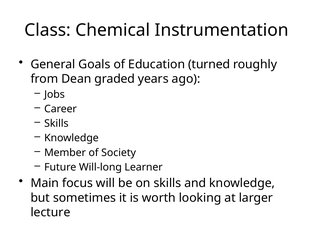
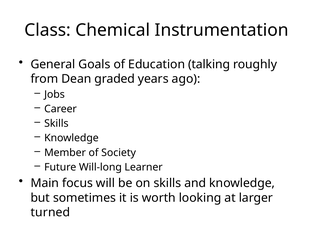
turned: turned -> talking (209, 64)
lecture: lecture -> turned (50, 213)
